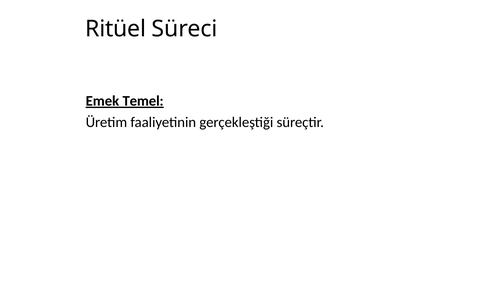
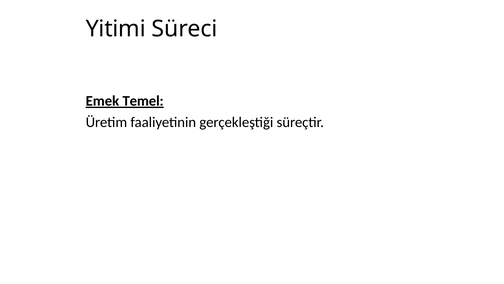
Ritüel: Ritüel -> Yitimi (116, 29)
